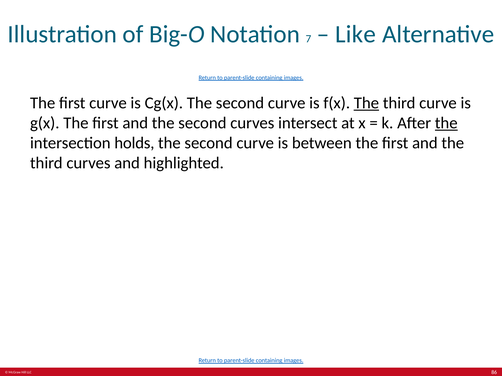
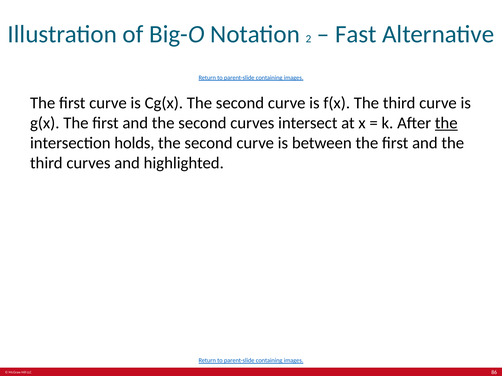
7: 7 -> 2 (308, 39)
Like: Like -> Fast (356, 34)
The underline: present -> none (366, 103)
